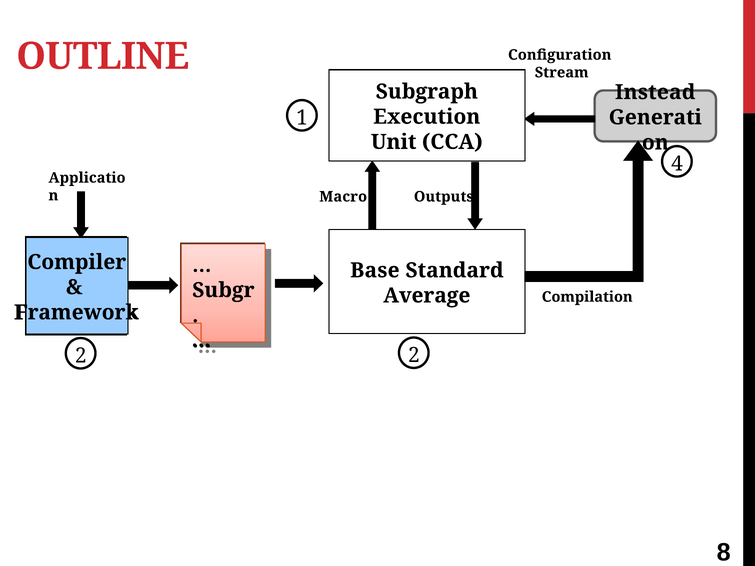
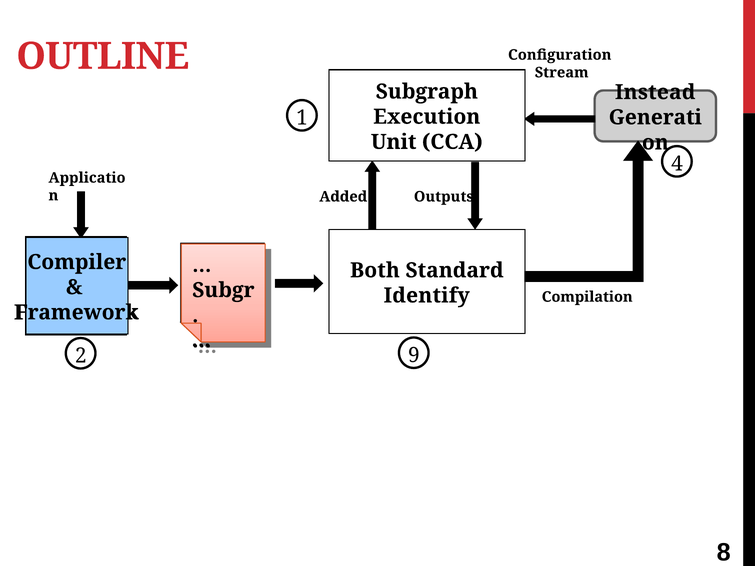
Macro: Macro -> Added (343, 197)
Base: Base -> Both (375, 270)
Average: Average -> Identify (427, 296)
2 2: 2 -> 9 (414, 355)
